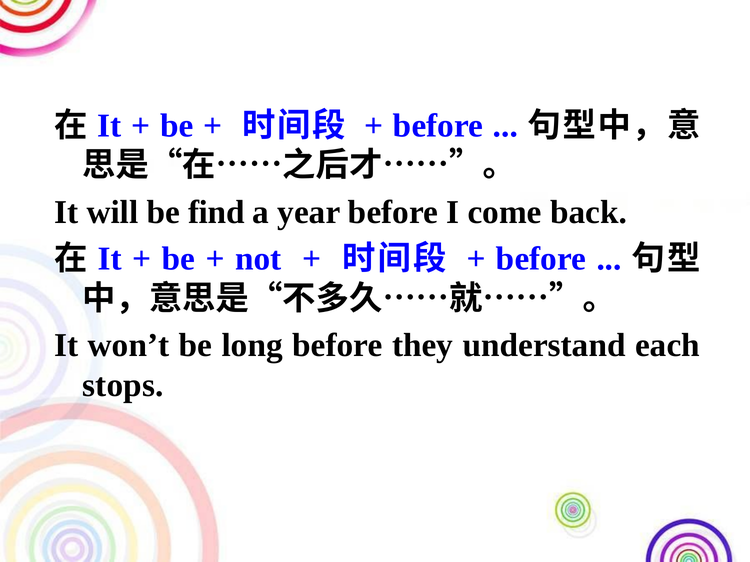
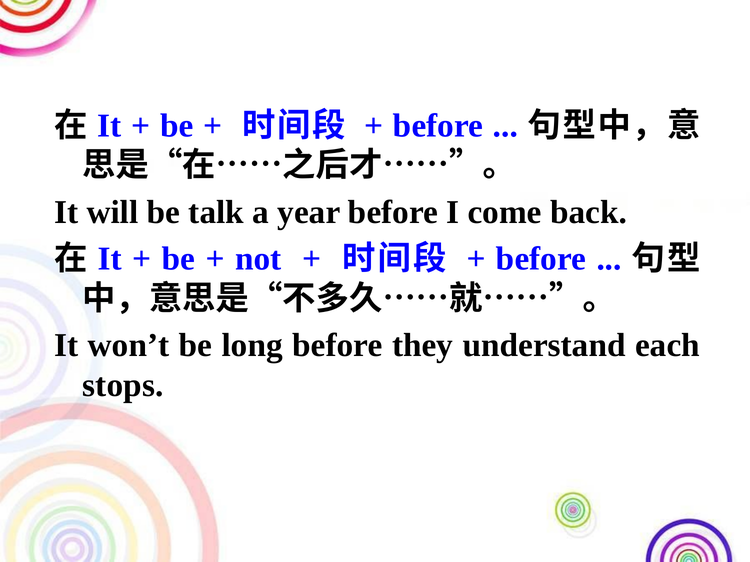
find: find -> talk (216, 212)
